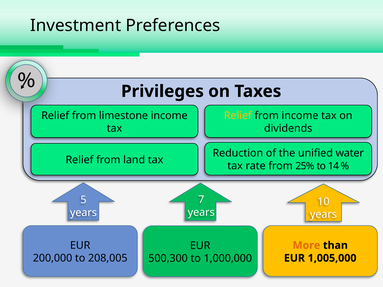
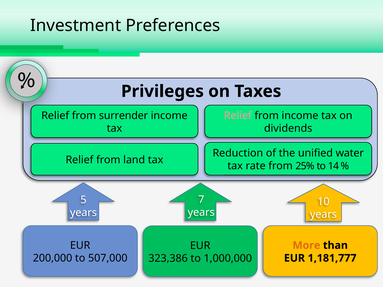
limestone: limestone -> surrender (123, 116)
Relief colour: yellow -> pink (238, 116)
208,005: 208,005 -> 507,000 (108, 258)
500,300: 500,300 -> 323,386 (168, 259)
1,005,000: 1,005,000 -> 1,181,777 (332, 258)
